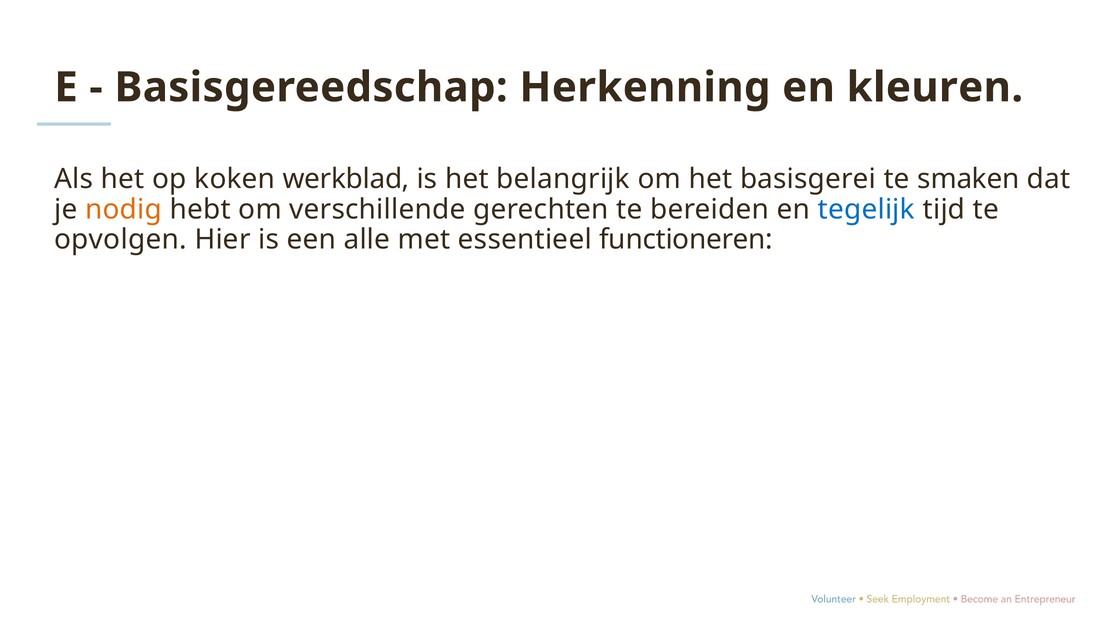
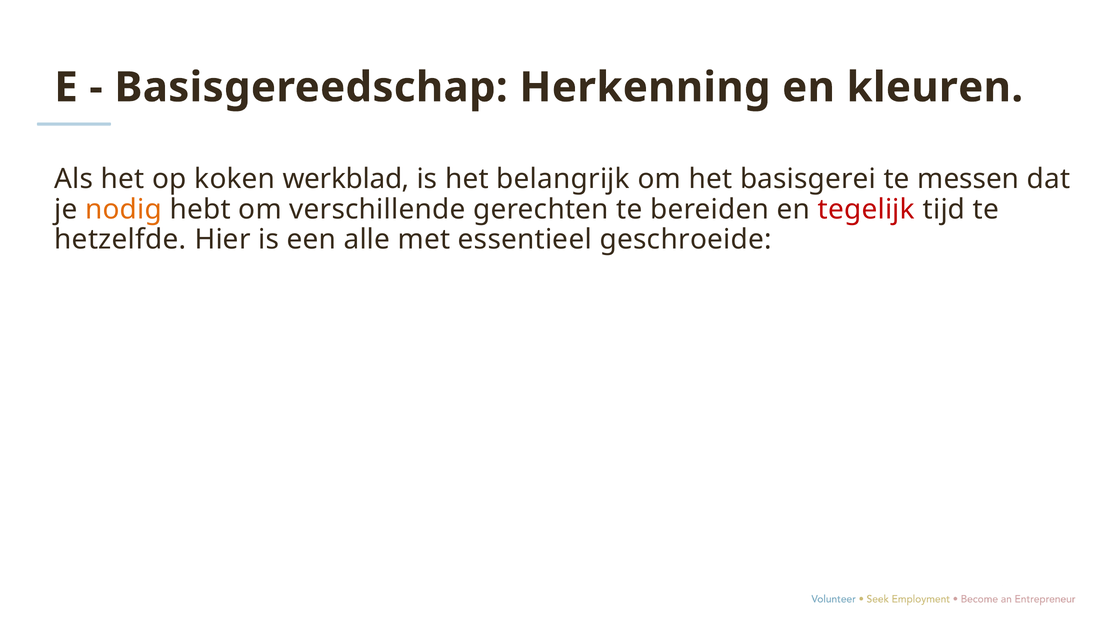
smaken: smaken -> messen (968, 179)
tegelijk colour: blue -> red (866, 209)
opvolgen: opvolgen -> hetzelfde (120, 240)
functioneren: functioneren -> geschroeide (686, 240)
